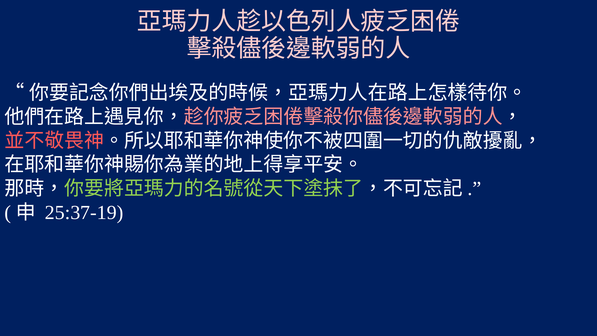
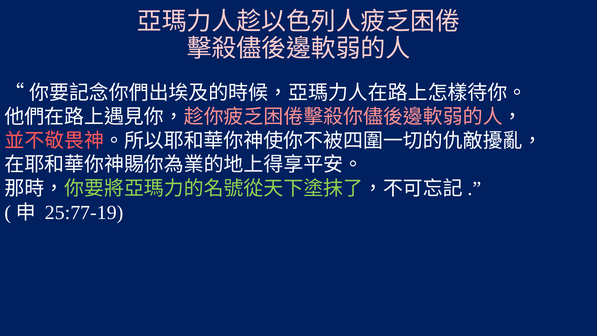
25:37-19: 25:37-19 -> 25:77-19 (84, 212)
